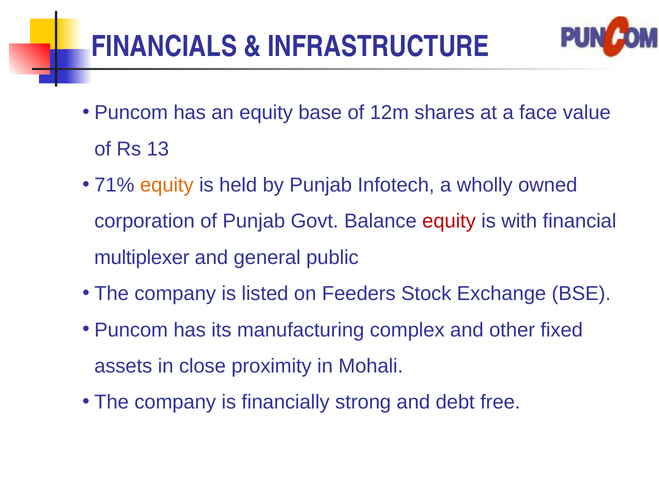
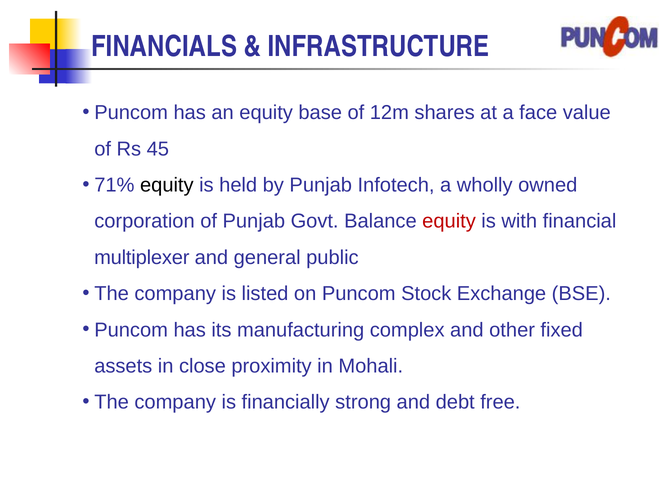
13: 13 -> 45 (158, 149)
equity colour: orange -> black (167, 185)
on Feeders: Feeders -> Puncom (359, 294)
